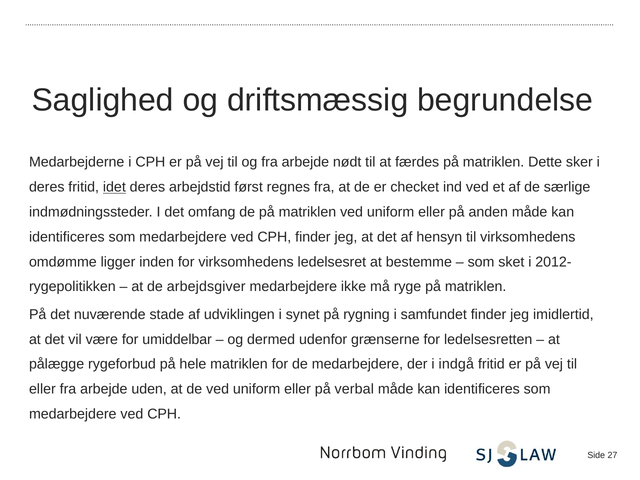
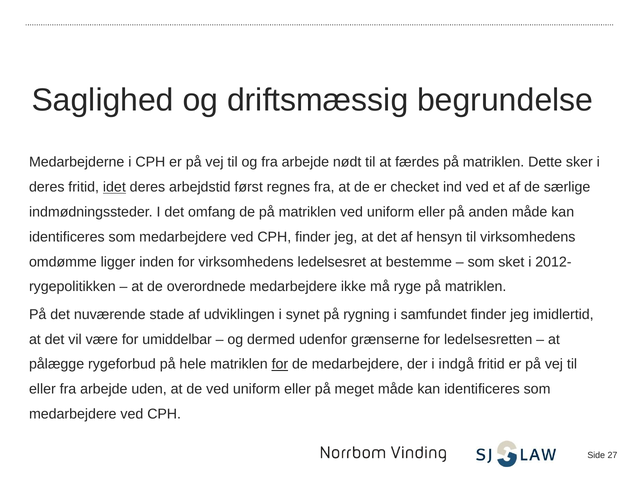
arbejdsgiver: arbejdsgiver -> overordnede (206, 287)
for underline: none -> present (280, 364)
verbal: verbal -> meget (354, 389)
